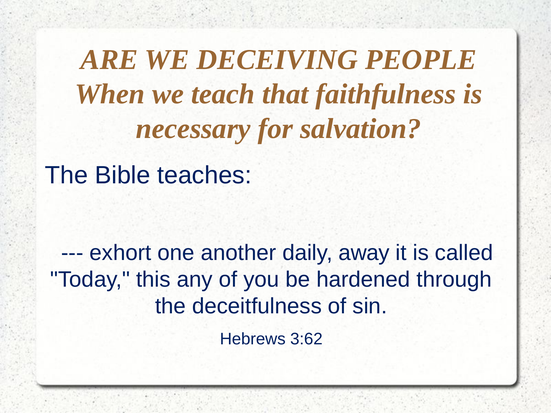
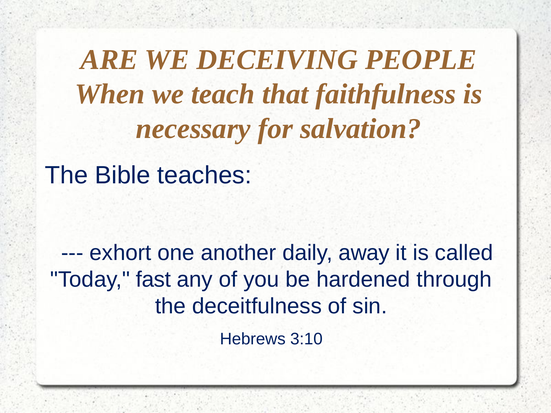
this: this -> fast (153, 280)
3:62: 3:62 -> 3:10 (306, 339)
